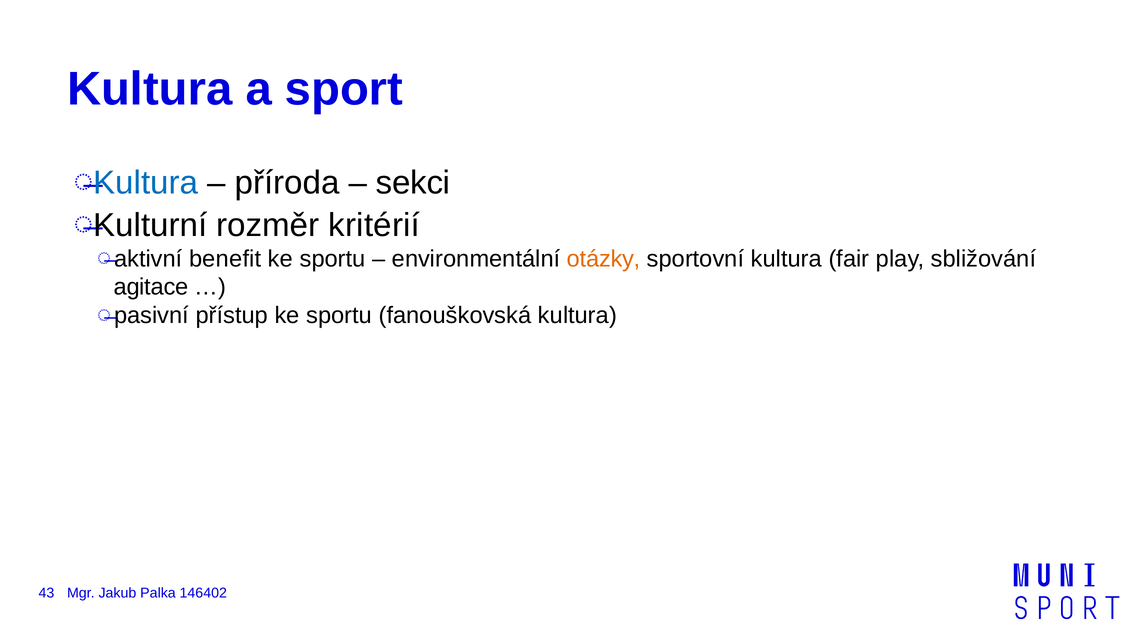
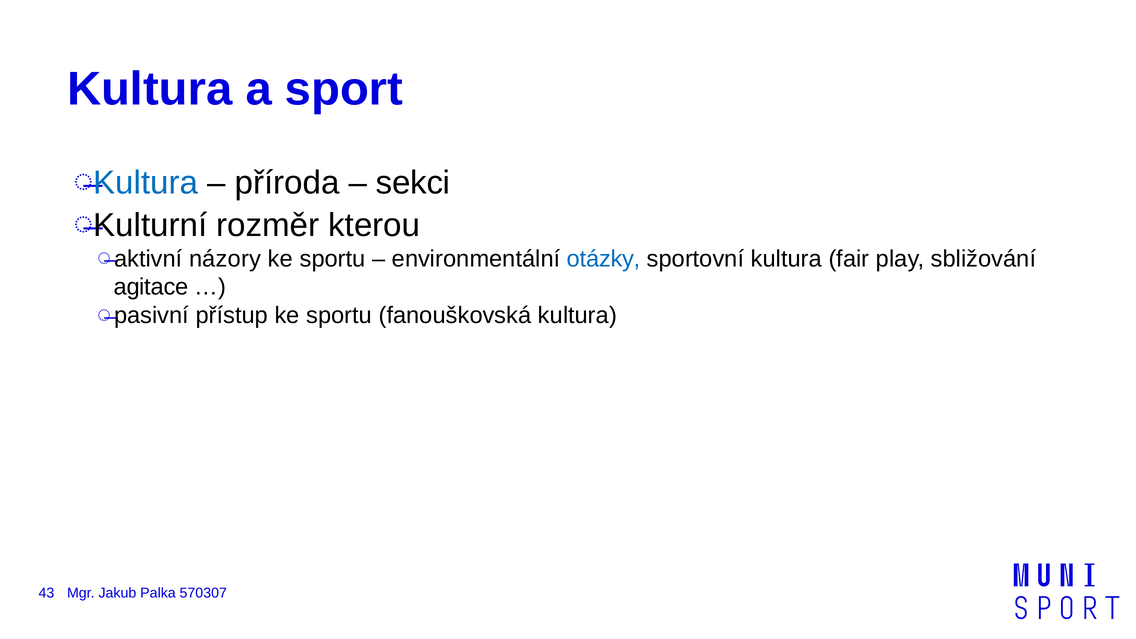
kritérií: kritérií -> kterou (374, 225)
benefit: benefit -> názory (225, 259)
otázky colour: orange -> blue (604, 259)
146402: 146402 -> 570307 (203, 593)
